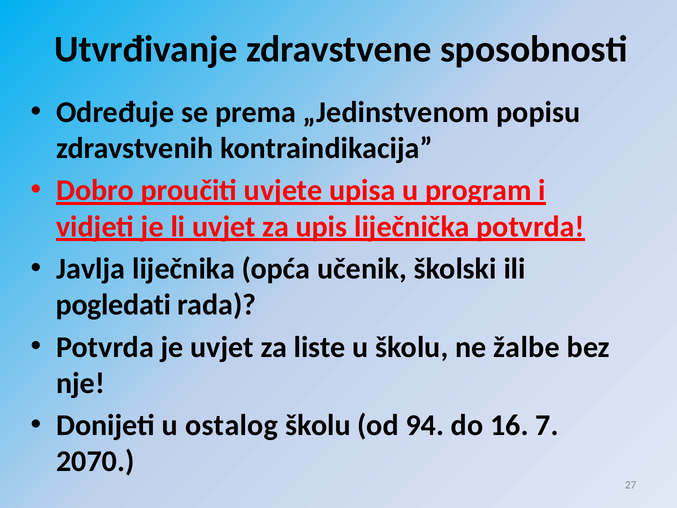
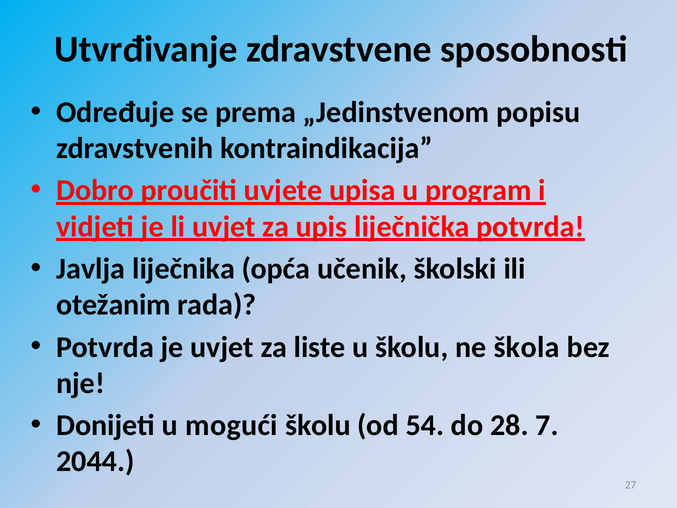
pogledati: pogledati -> otežanim (113, 305)
žalbe: žalbe -> škola (527, 347)
ostalog: ostalog -> mogući (232, 425)
94: 94 -> 54 (425, 425)
16: 16 -> 28 (509, 425)
2070: 2070 -> 2044 (95, 461)
